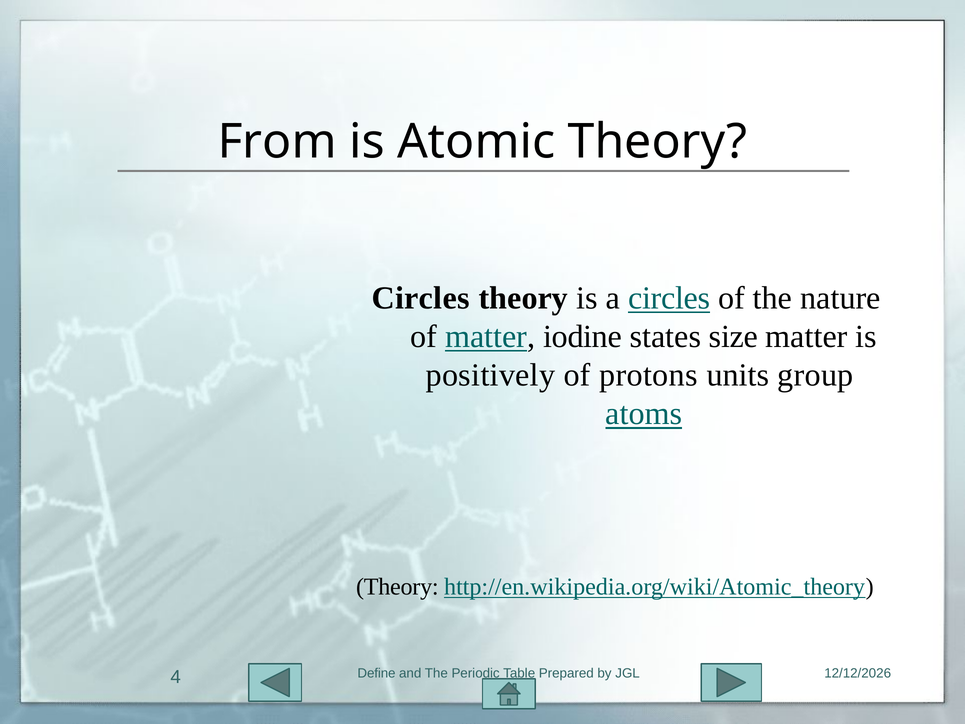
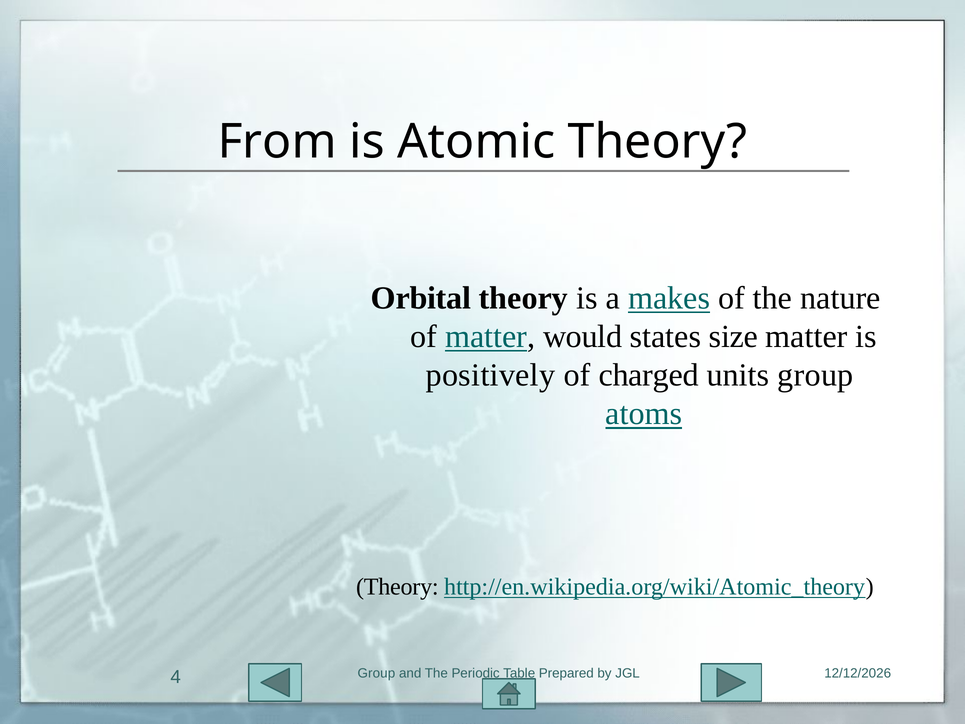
Circles: Circles -> Orbital (421, 298)
a circles: circles -> makes (669, 298)
iodine: iodine -> would (583, 336)
protons: protons -> charged (649, 375)
Define: Define -> Group (376, 673)
